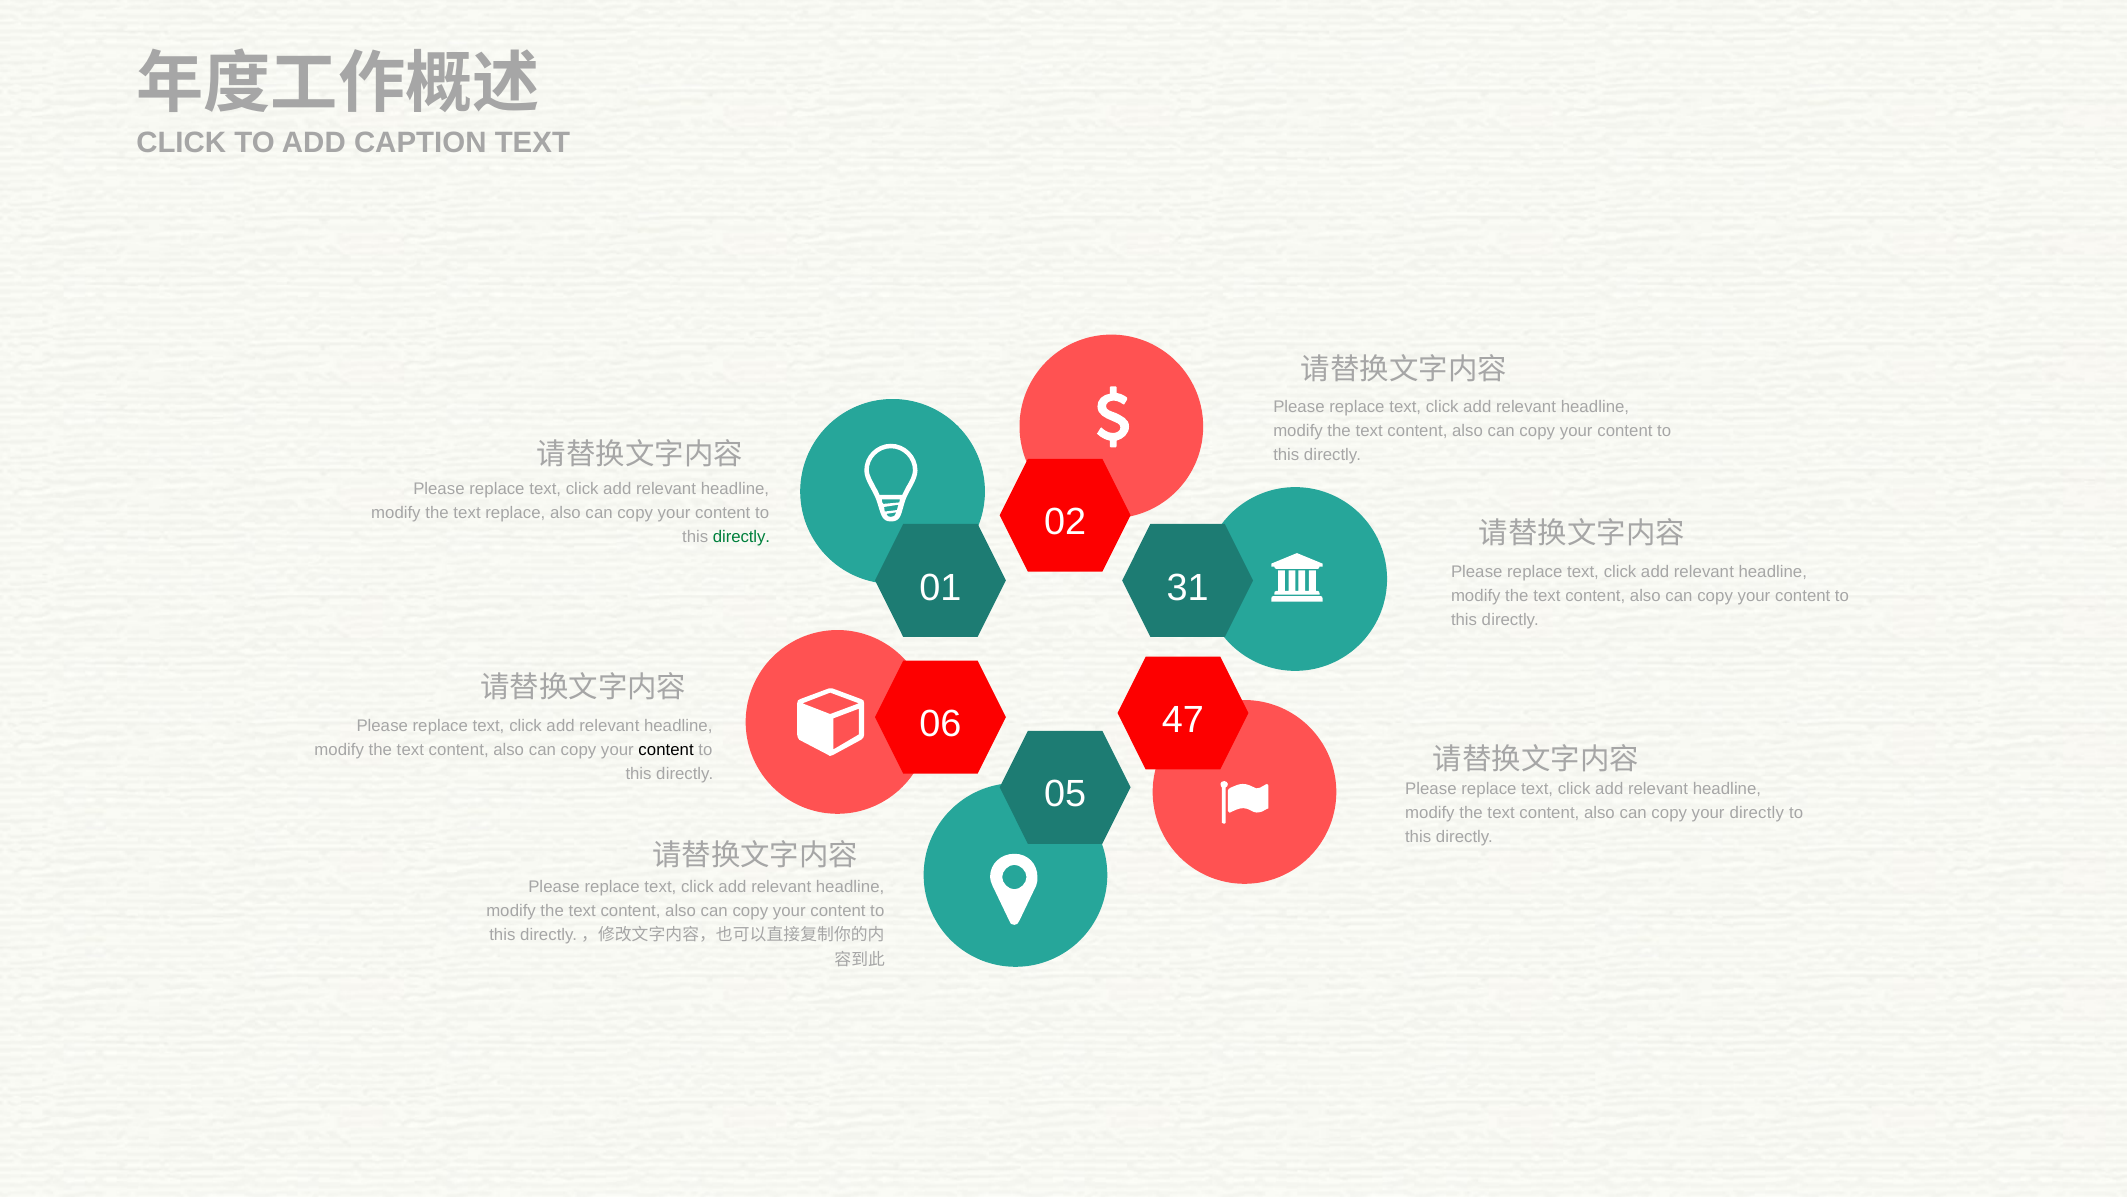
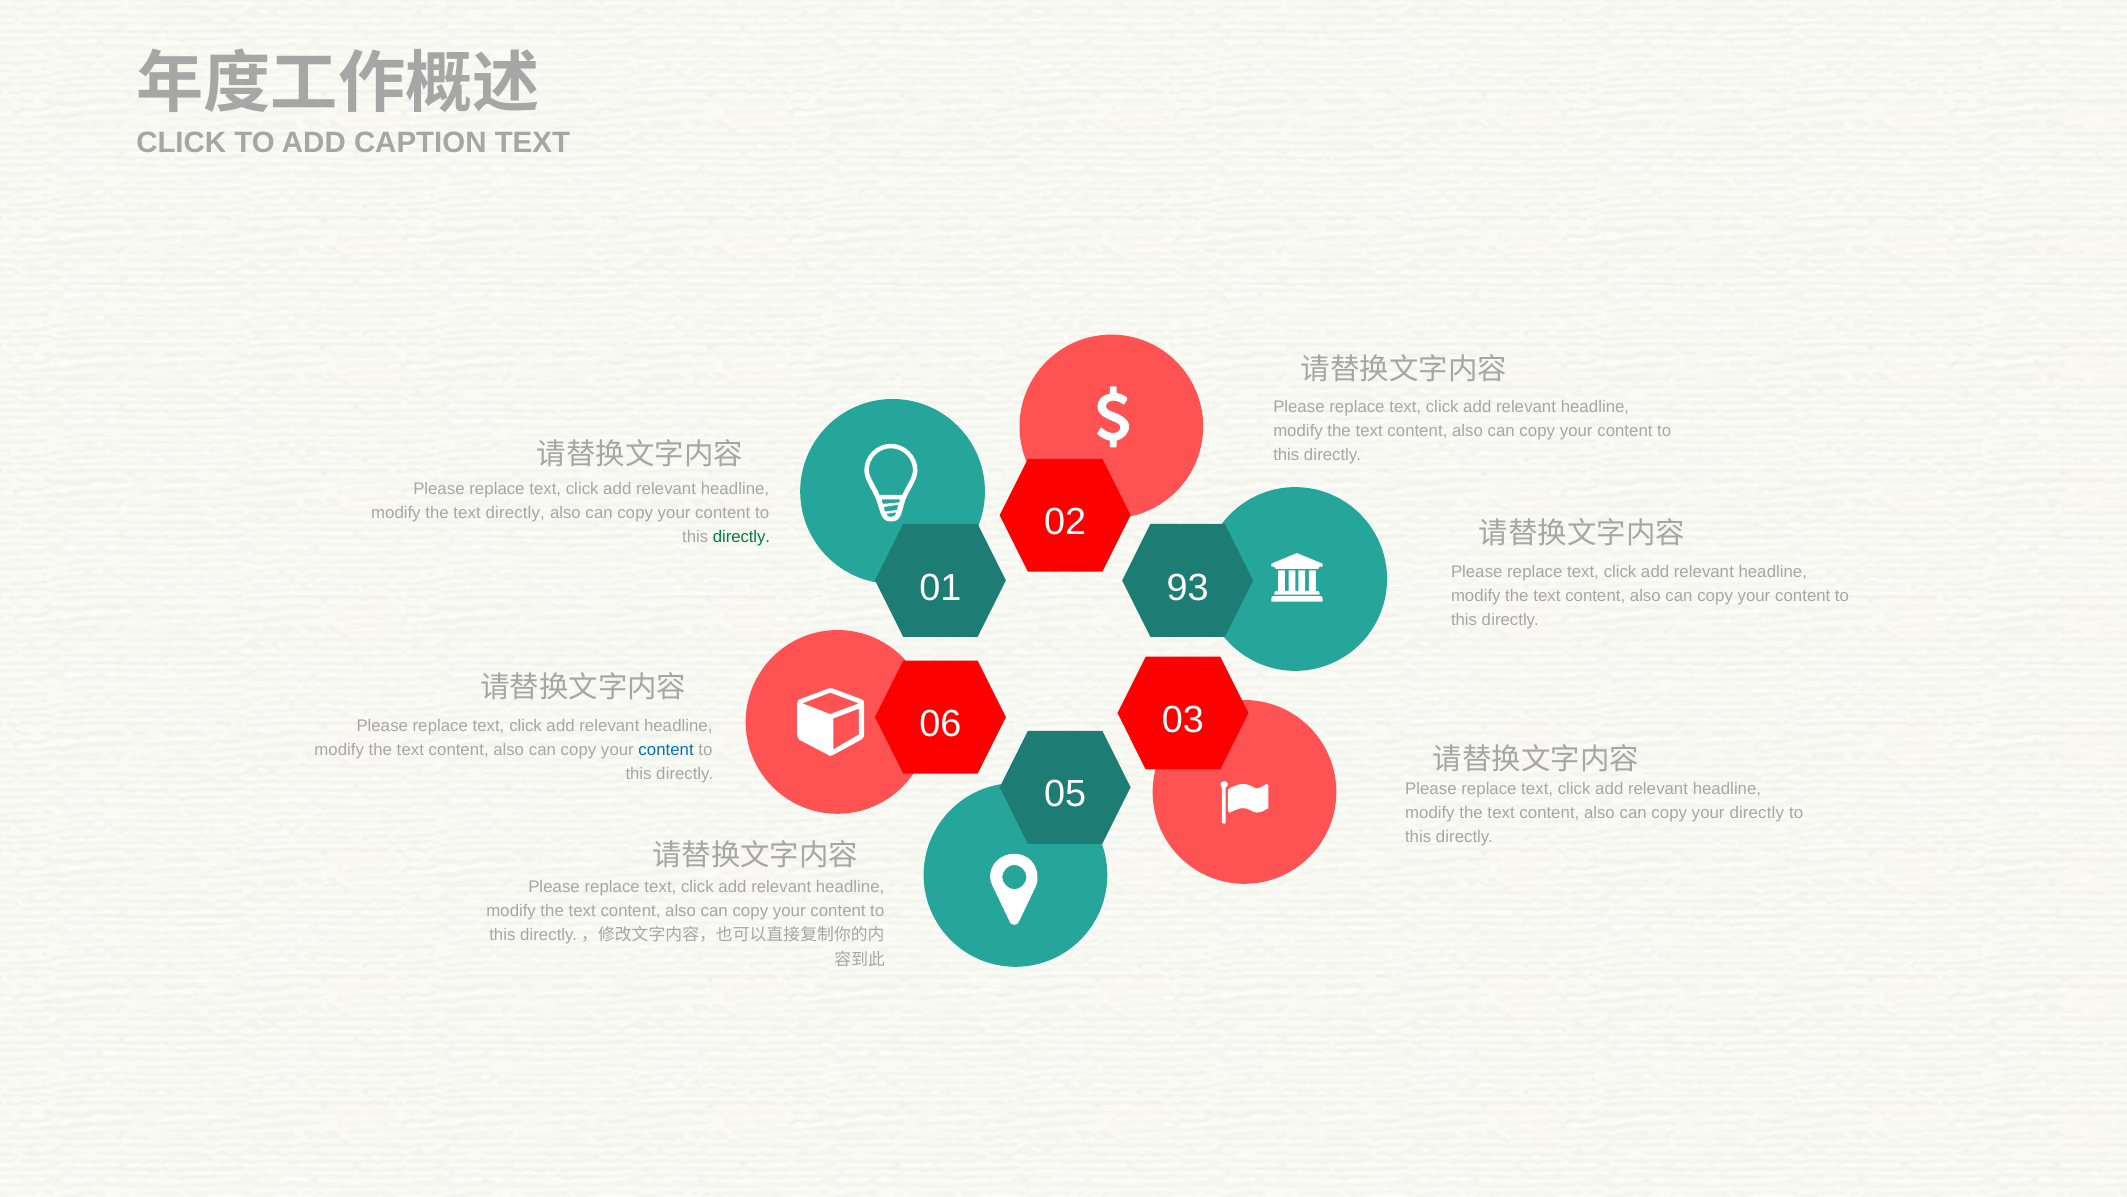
text replace: replace -> directly (515, 513)
31: 31 -> 93 (1188, 587)
47: 47 -> 03 (1183, 720)
content colour: black -> blue (666, 750)
